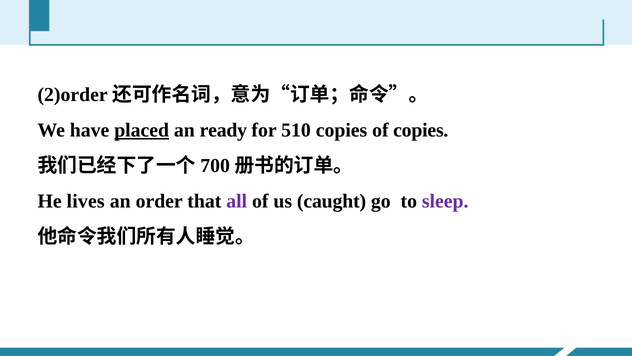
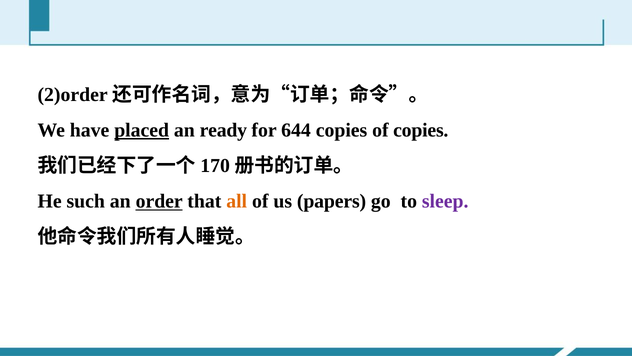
510: 510 -> 644 (296, 130)
700: 700 -> 170 (215, 166)
lives: lives -> such (86, 201)
order underline: none -> present (159, 201)
all colour: purple -> orange (237, 201)
caught: caught -> papers (332, 201)
